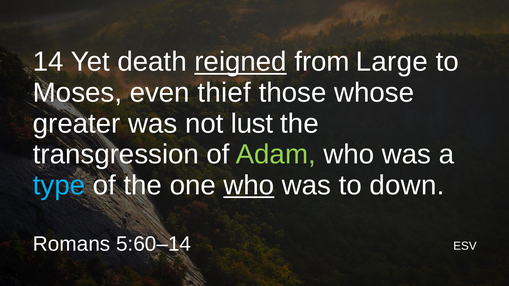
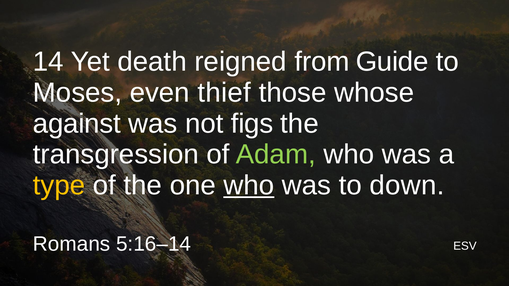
reigned underline: present -> none (241, 62)
Large: Large -> Guide (392, 62)
greater: greater -> against (77, 124)
lust: lust -> figs (252, 124)
type colour: light blue -> yellow (59, 186)
5:60–14: 5:60–14 -> 5:16–14 (154, 244)
